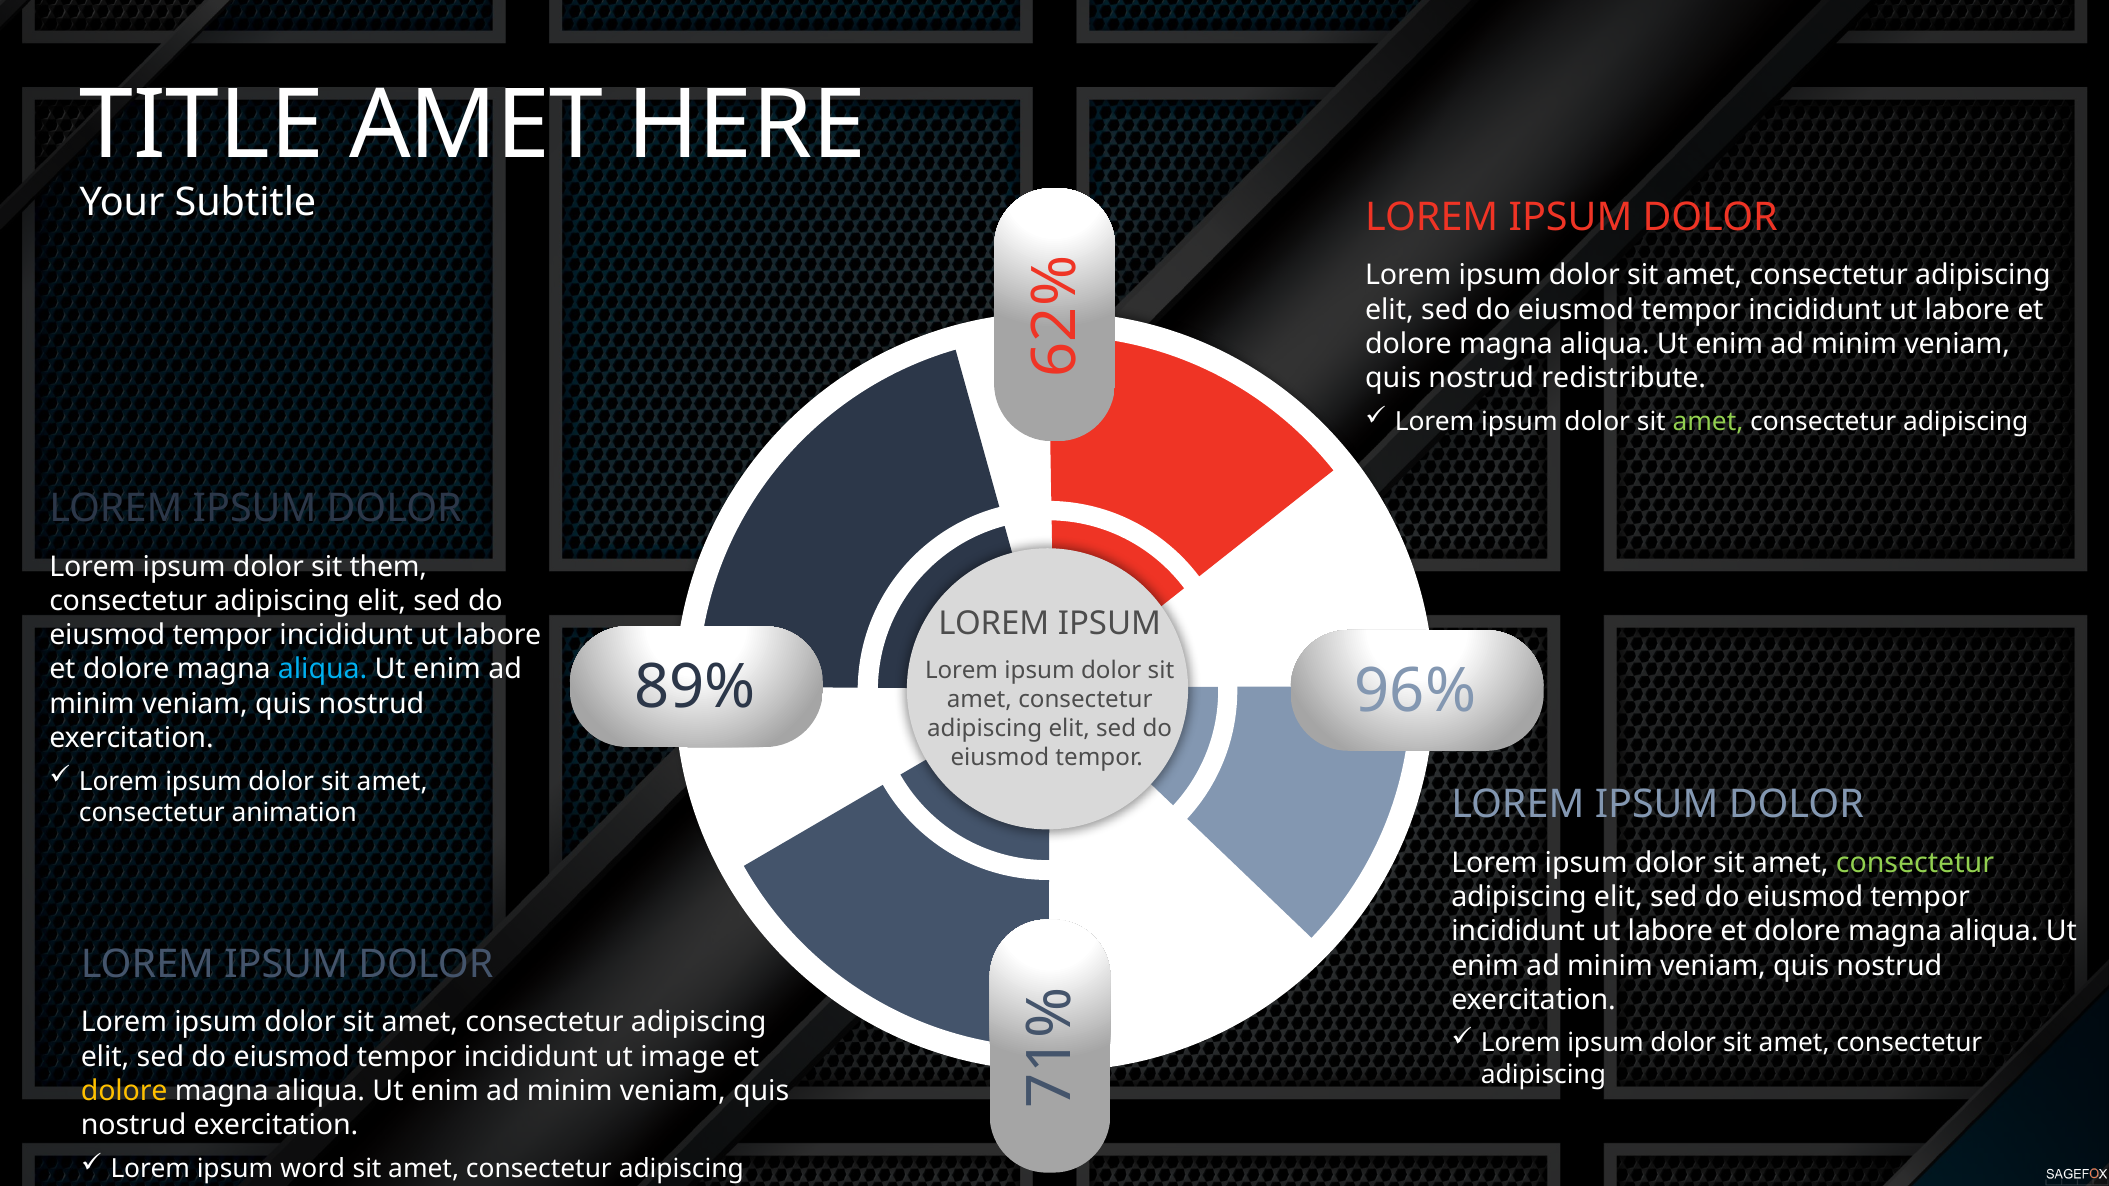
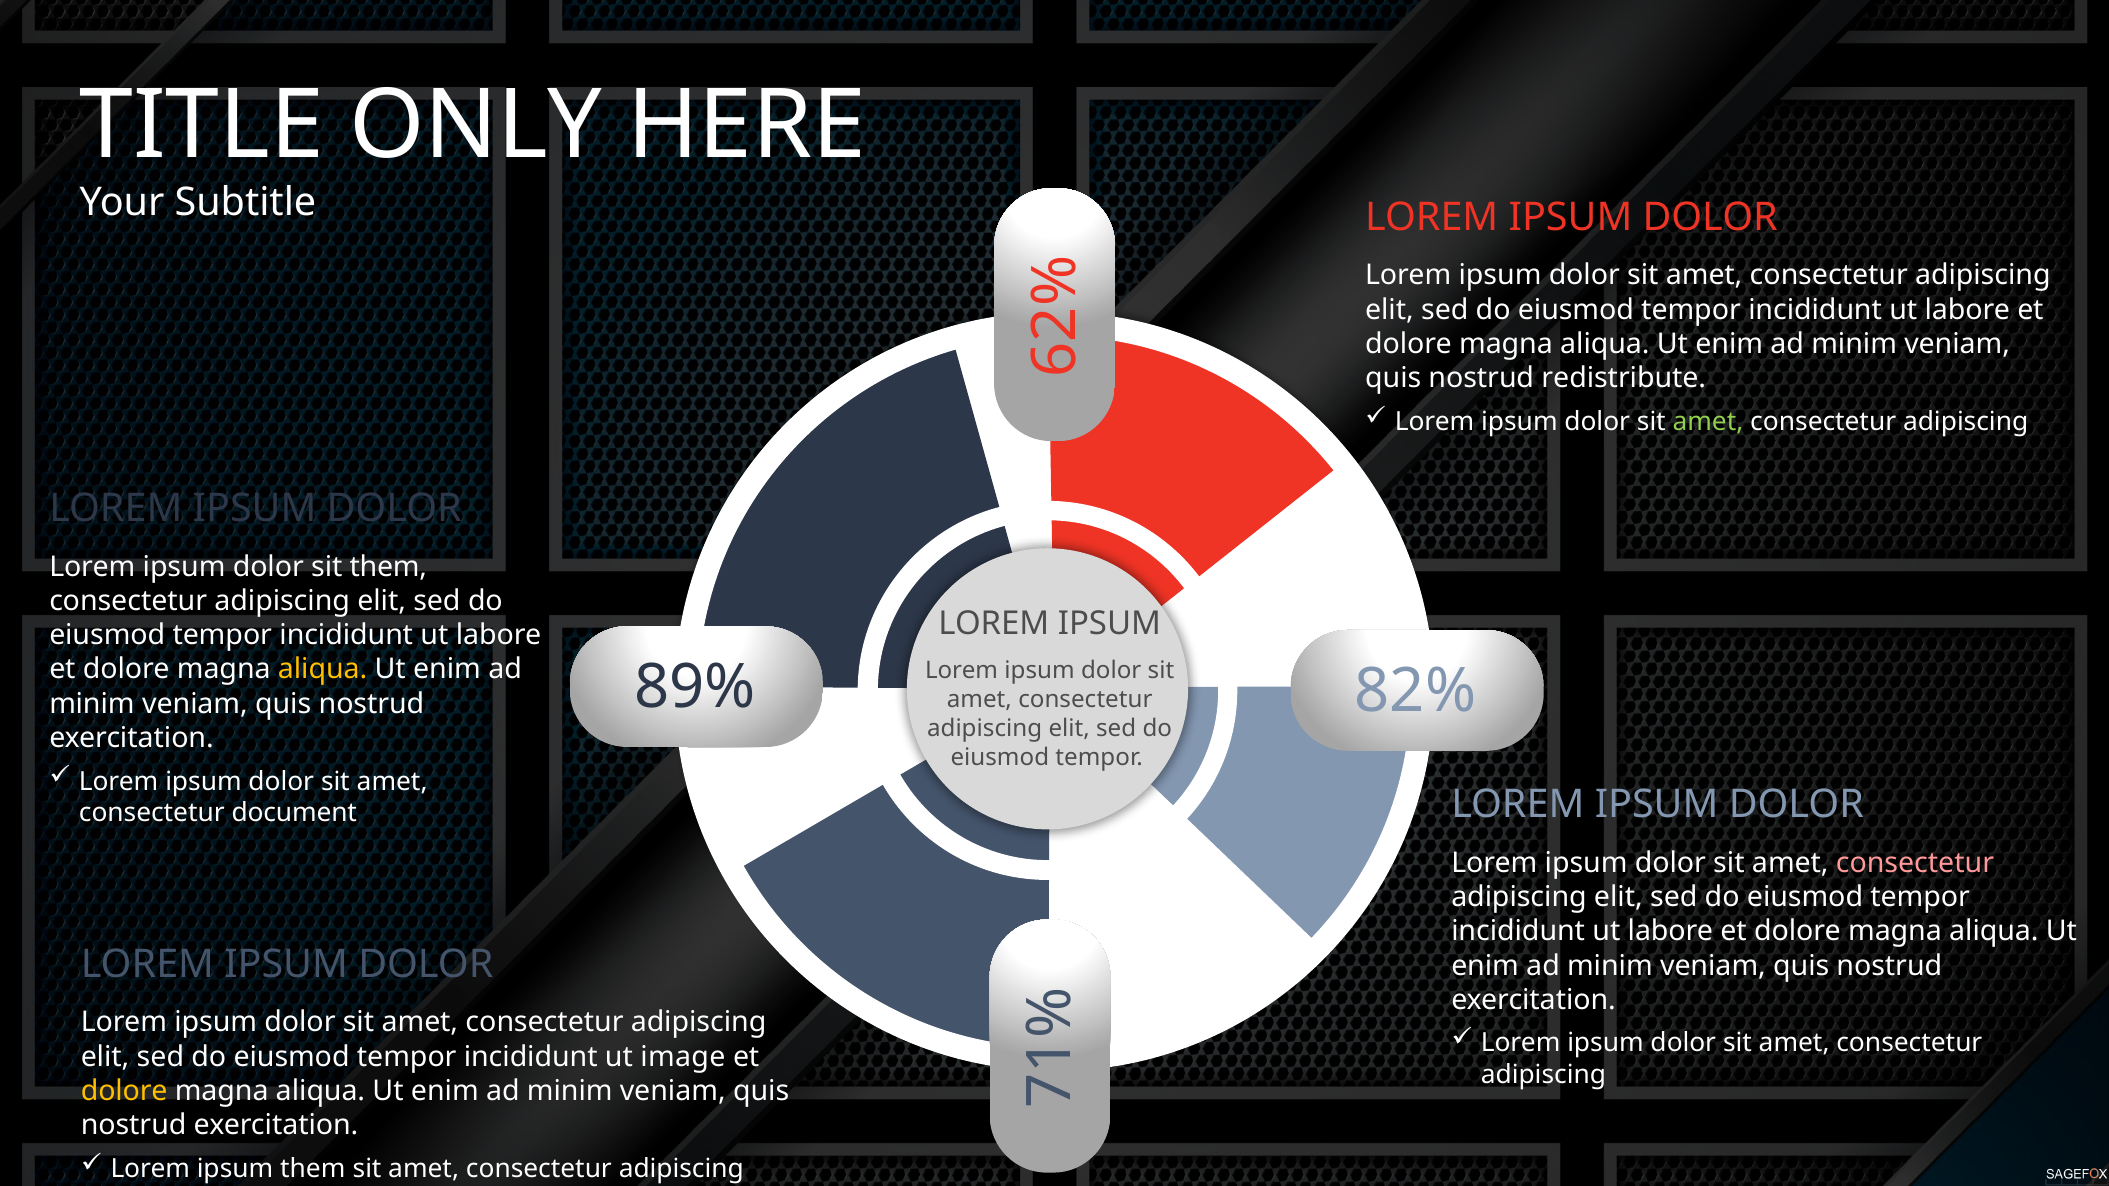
TITLE AMET: AMET -> ONLY (476, 125)
aliqua colour: light blue -> yellow (323, 670)
96%: 96% -> 82% (1416, 691)
animation: animation -> document (294, 813)
consectetur colour: light green -> pink (1915, 863)
ipsum word: word -> them (313, 1169)
